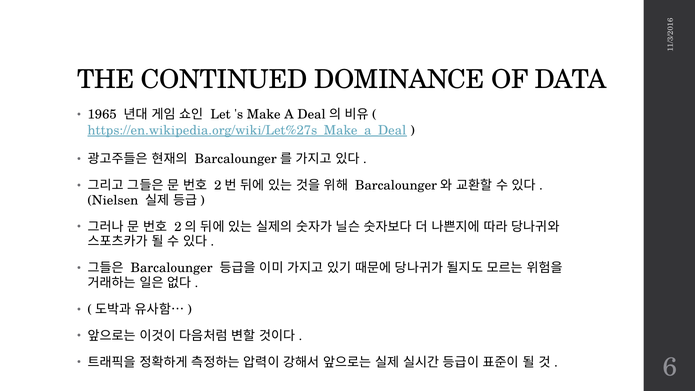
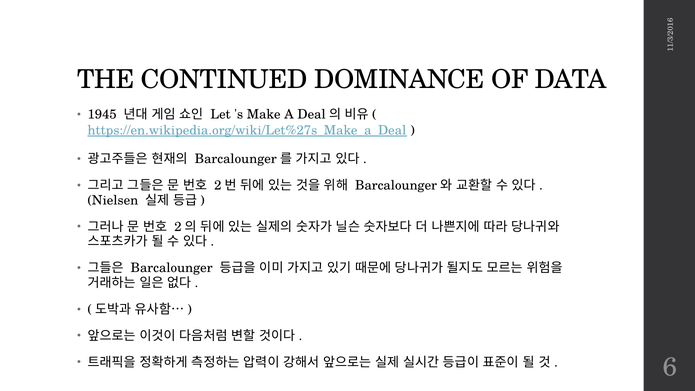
1965: 1965 -> 1945 (102, 114)
